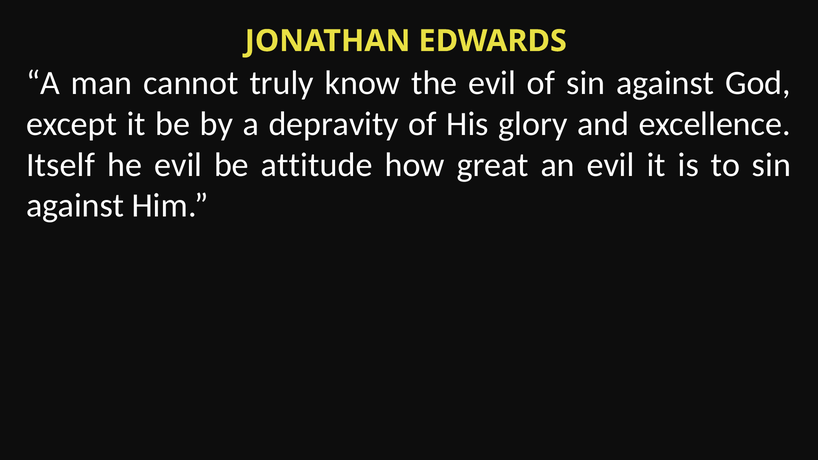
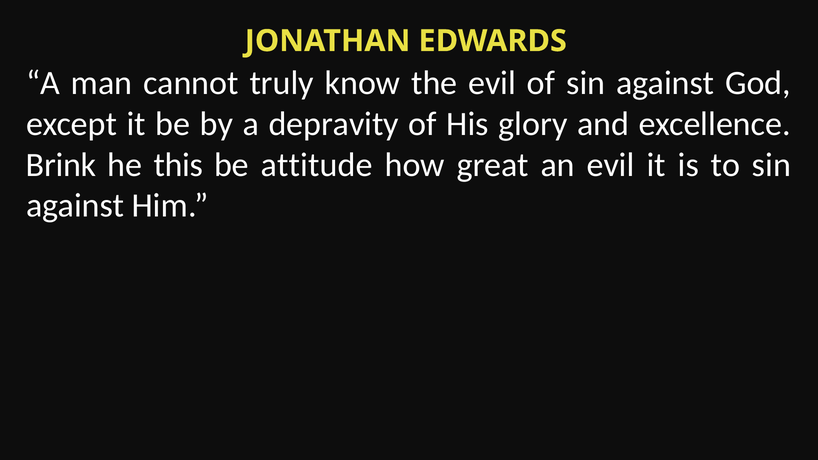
Itself: Itself -> Brink (61, 165)
he evil: evil -> this (178, 165)
